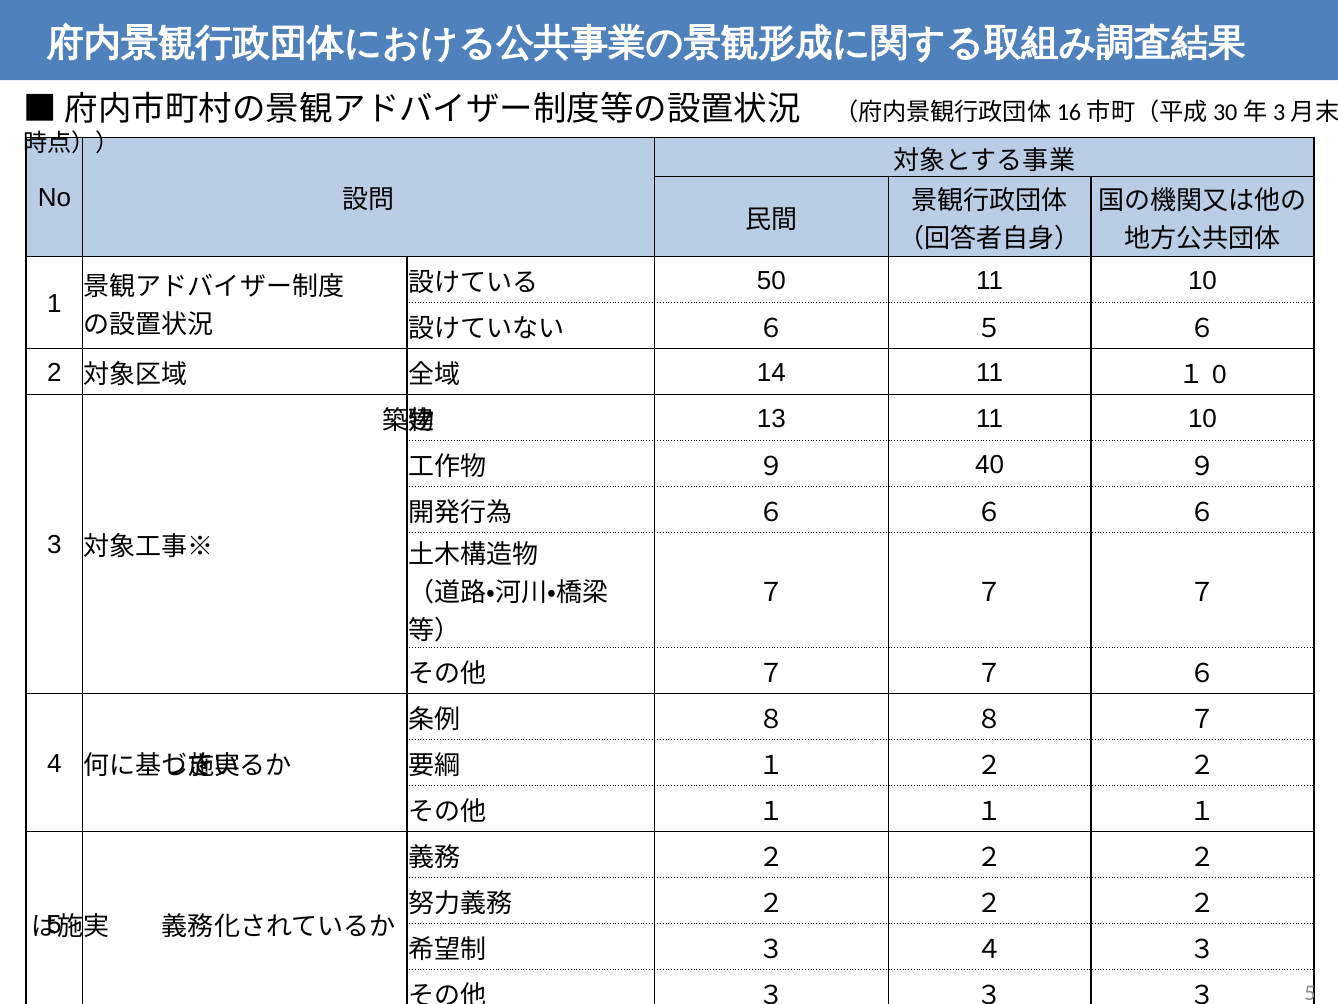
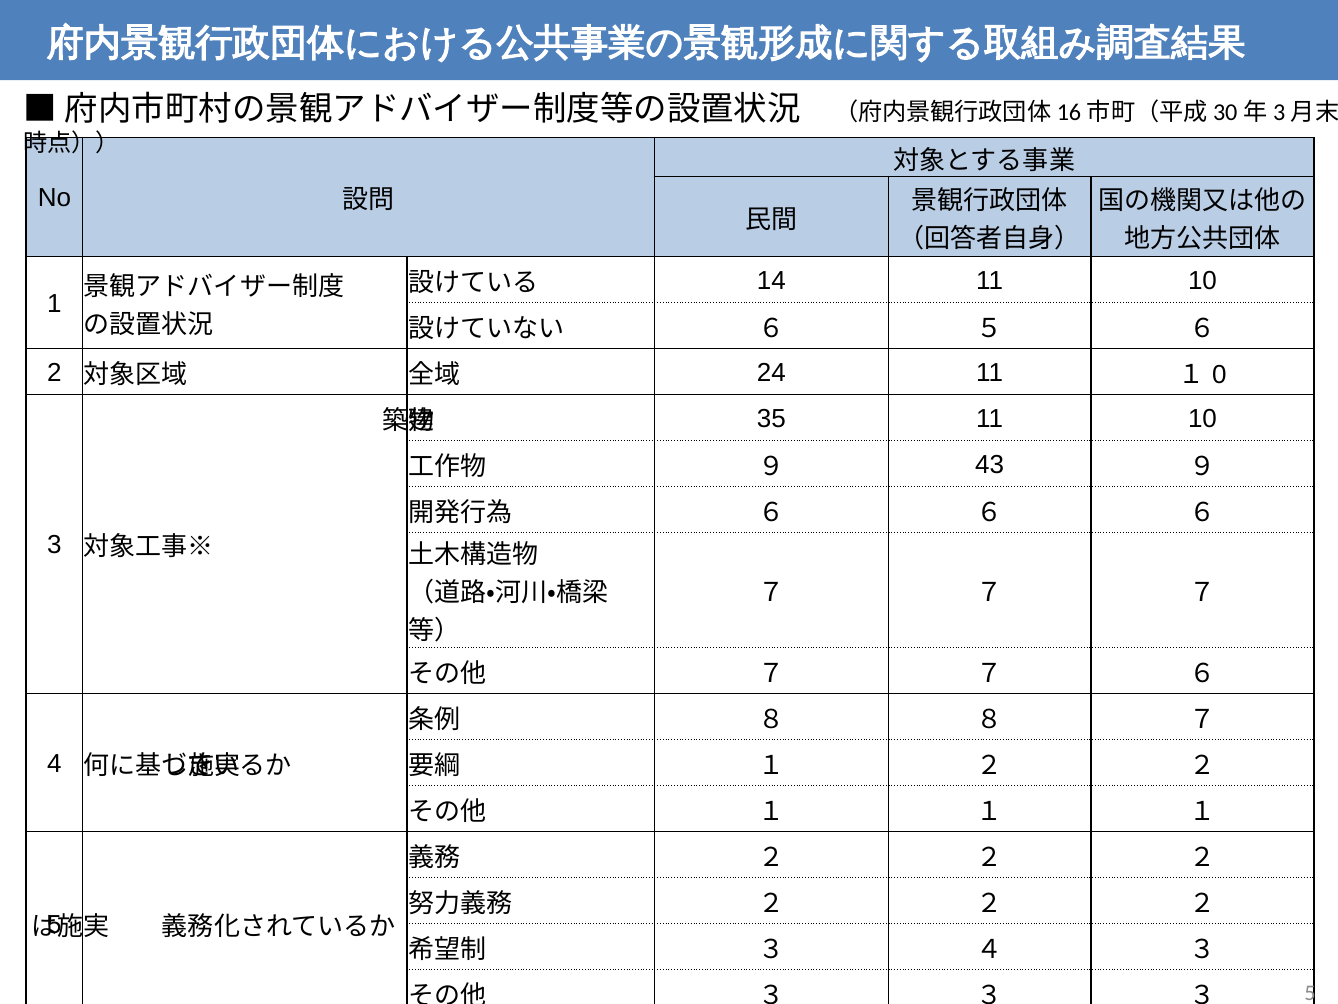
50: 50 -> 14 (771, 280)
14: 14 -> 24 (771, 372)
13: 13 -> 35 (771, 418)
40: 40 -> 43 (990, 464)
